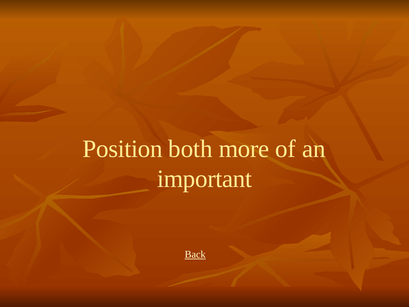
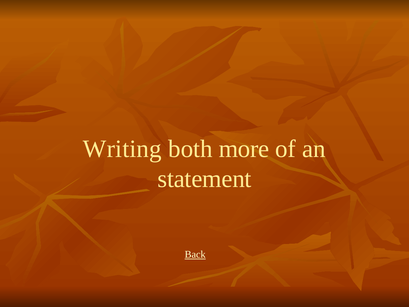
Position: Position -> Writing (122, 149)
important: important -> statement (205, 179)
